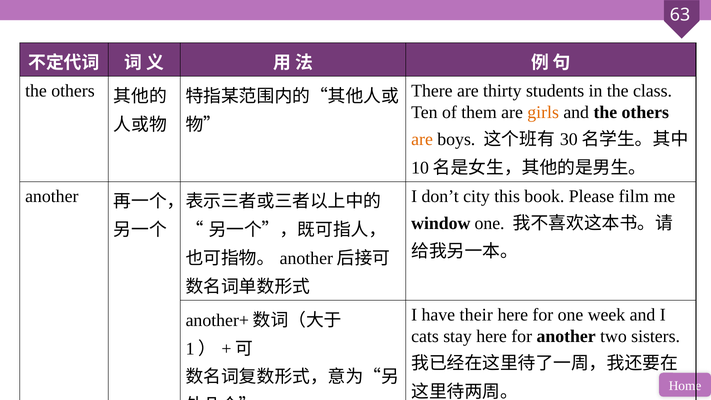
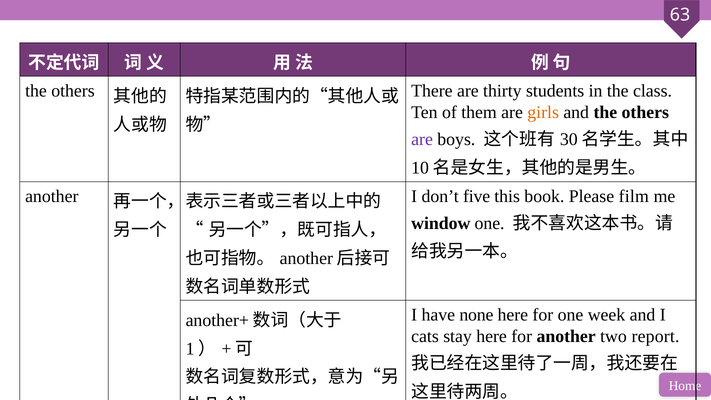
are colour: orange -> purple (422, 140)
city: city -> five (477, 196)
their: their -> none (476, 315)
sisters: sisters -> report (656, 337)
